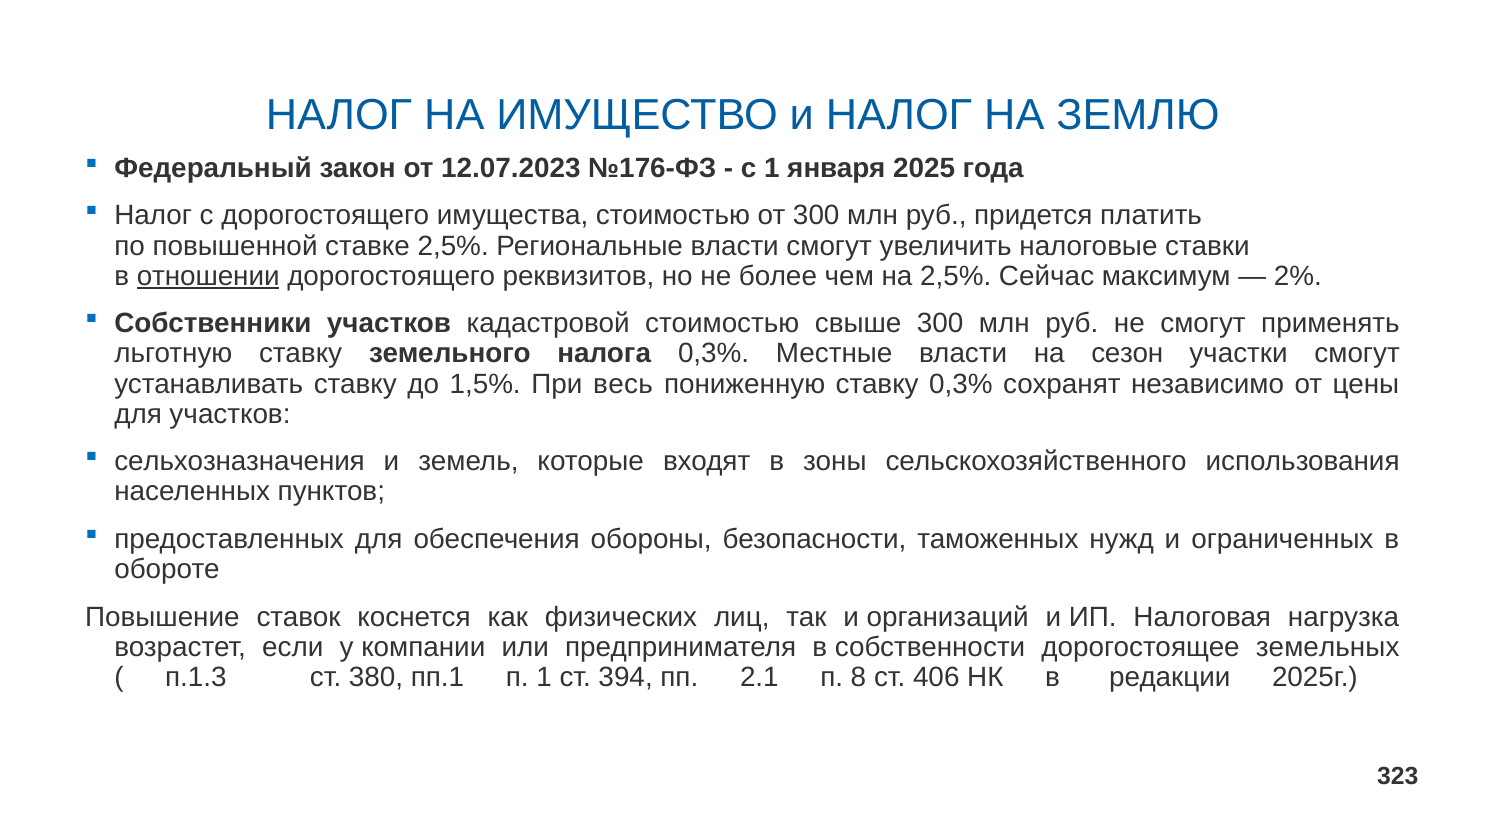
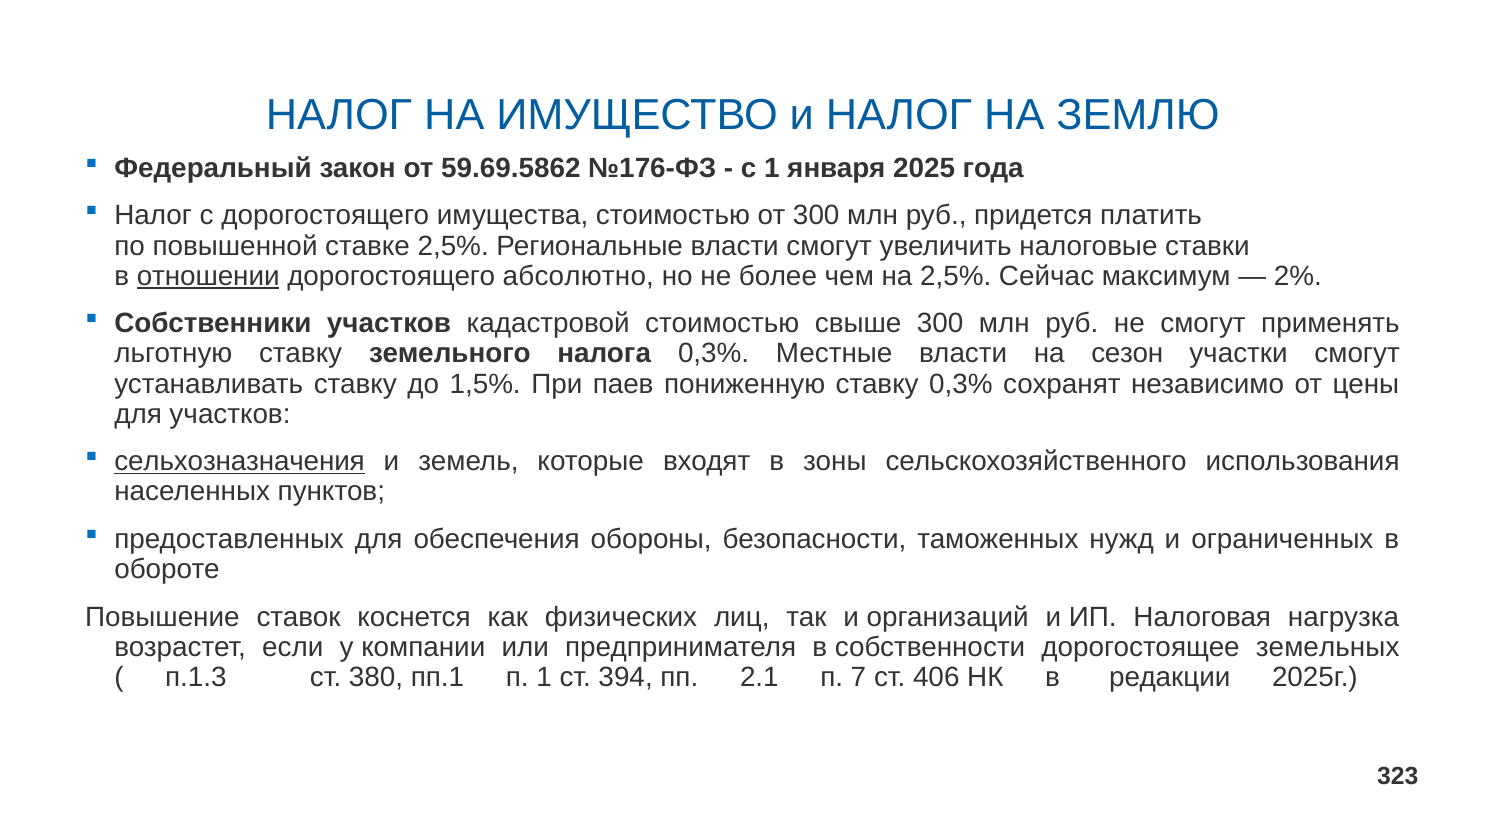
12.07.2023: 12.07.2023 -> 59.69.5862 (511, 168)
реквизитов: реквизитов -> абсолютно (578, 276)
весь: весь -> паев (623, 384)
сельхозназначения underline: none -> present (240, 462)
8: 8 -> 7 (858, 677)
